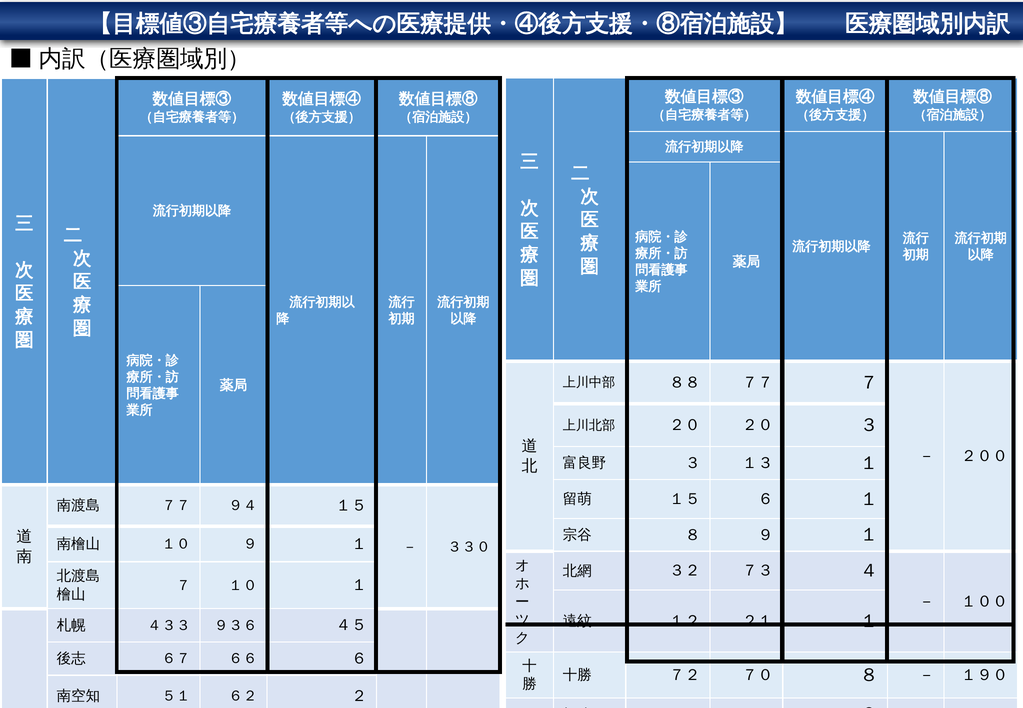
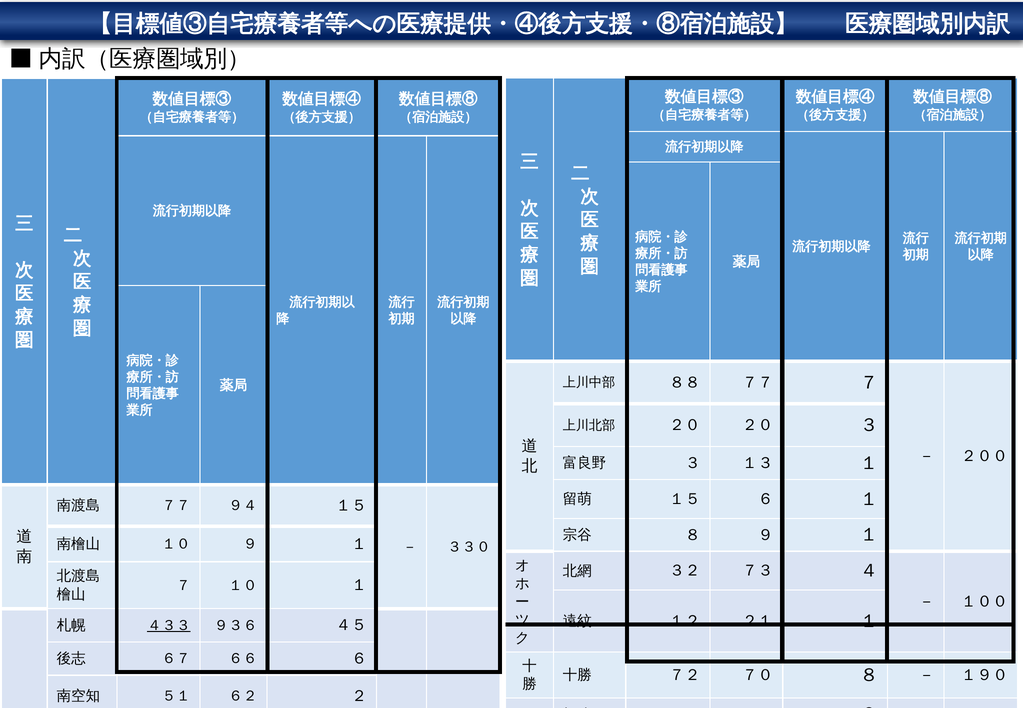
４３３ underline: none -> present (169, 626)
